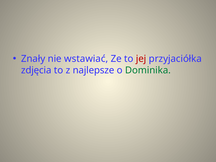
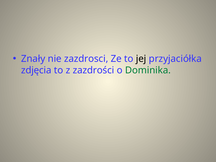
wstawiać: wstawiać -> zazdrosci (86, 59)
jej colour: red -> black (141, 59)
najlepsze: najlepsze -> zazdrości (93, 70)
